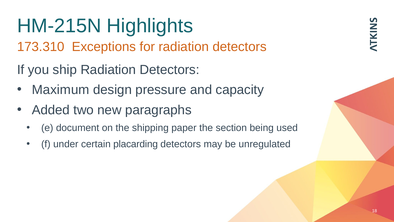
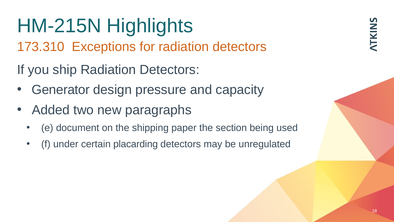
Maximum: Maximum -> Generator (61, 90)
